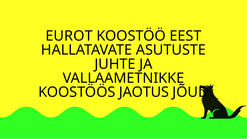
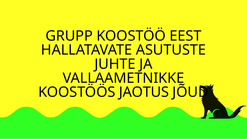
EUROT: EUROT -> GRUPP (69, 36)
